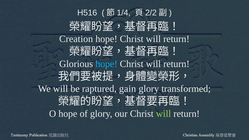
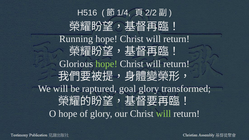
Creation: Creation -> Running (76, 39)
hope colour: light blue -> light green (106, 64)
gain: gain -> goal (128, 89)
